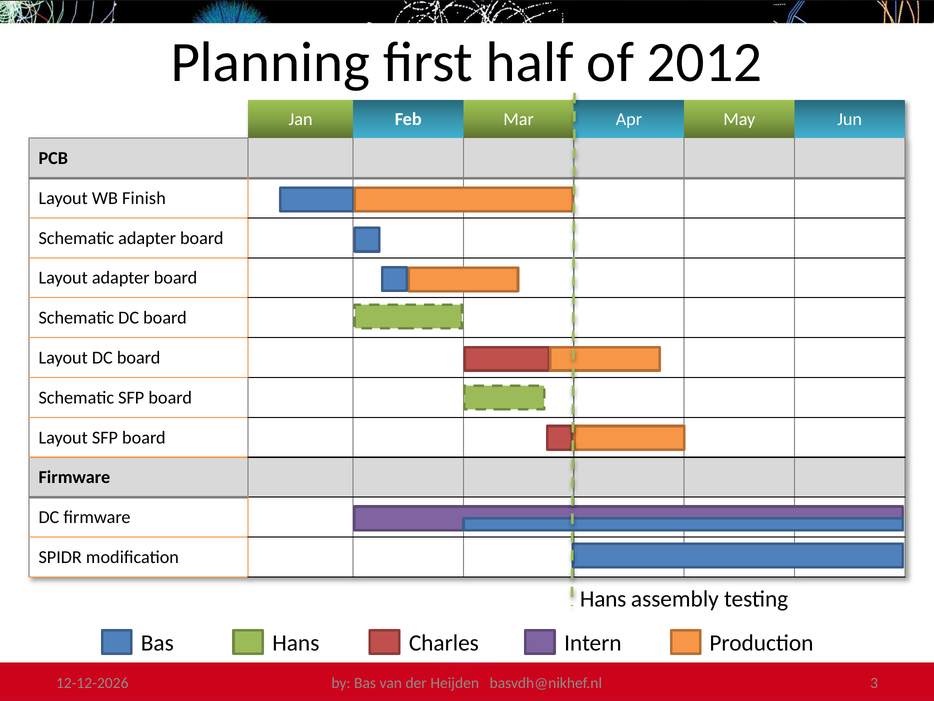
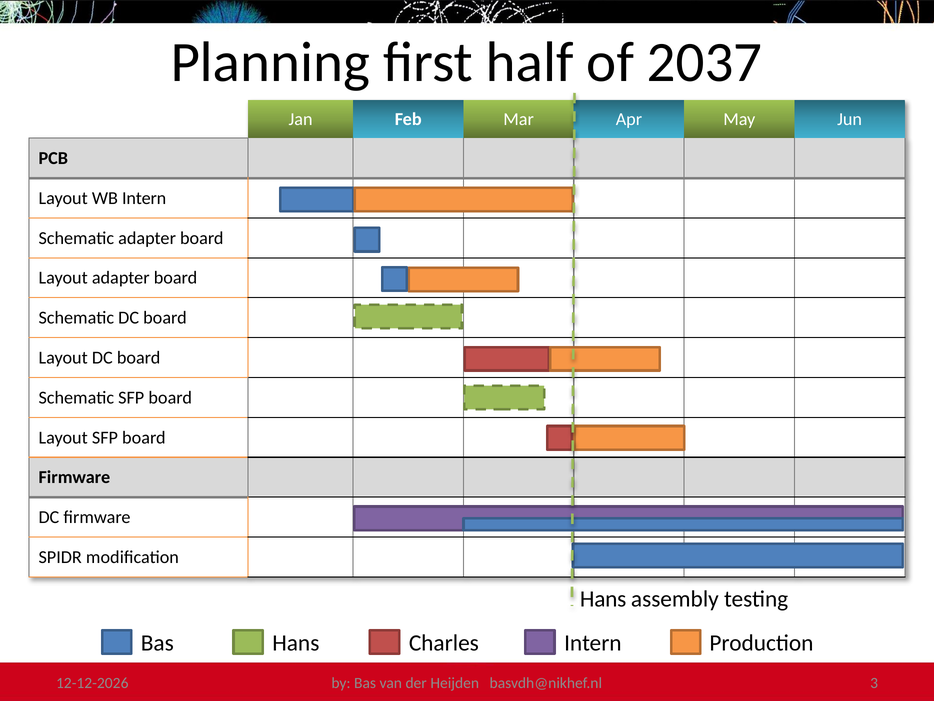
2012: 2012 -> 2037 (705, 62)
WB Finish: Finish -> Intern (144, 198)
